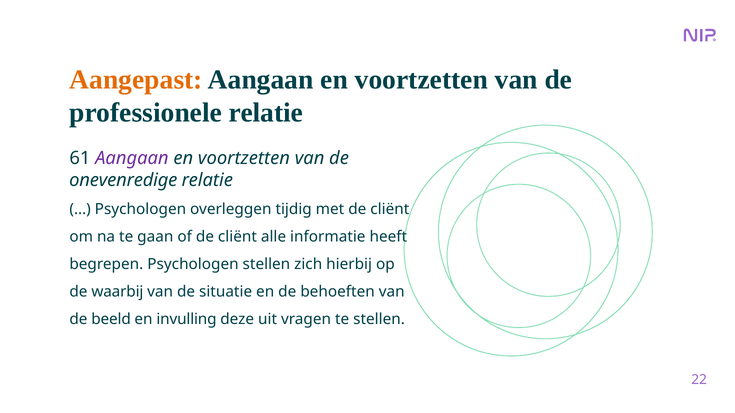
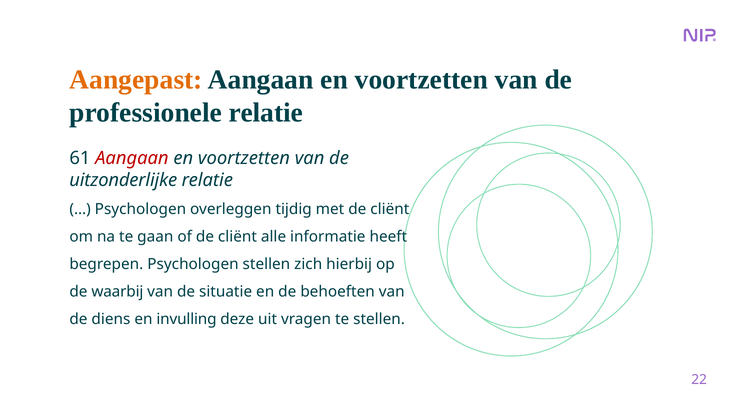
Aangaan colour: purple -> red (132, 158)
onevenredige: onevenredige -> uitzonderlijke (123, 180)
beeld: beeld -> diens (111, 320)
